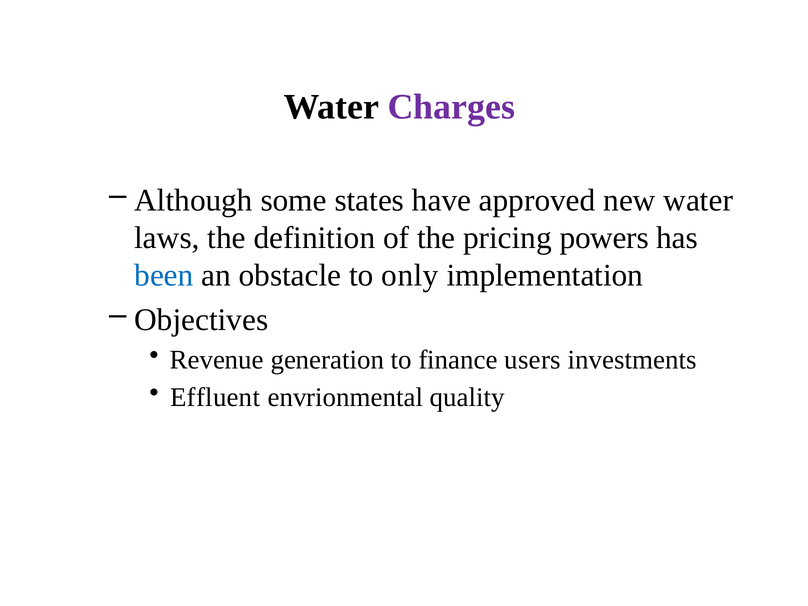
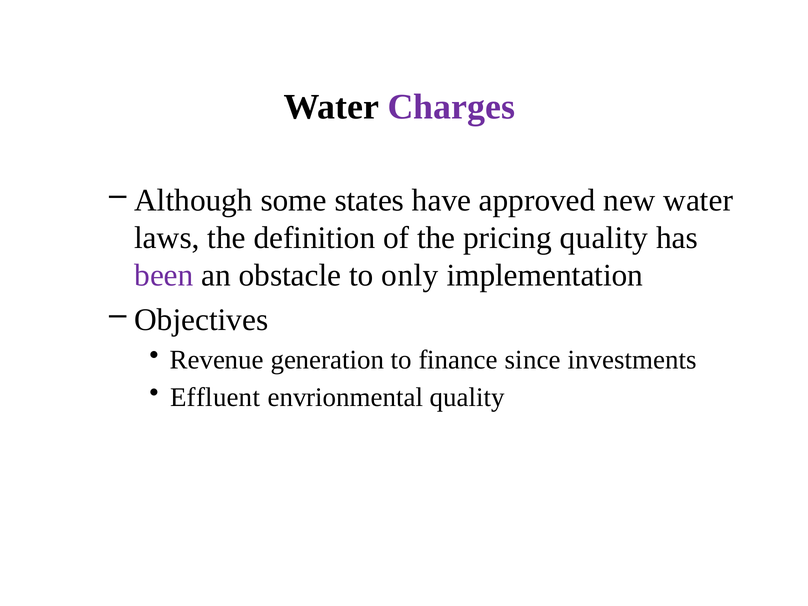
pricing powers: powers -> quality (604, 238)
been colour: blue -> purple (164, 276)
users: users -> since (533, 360)
